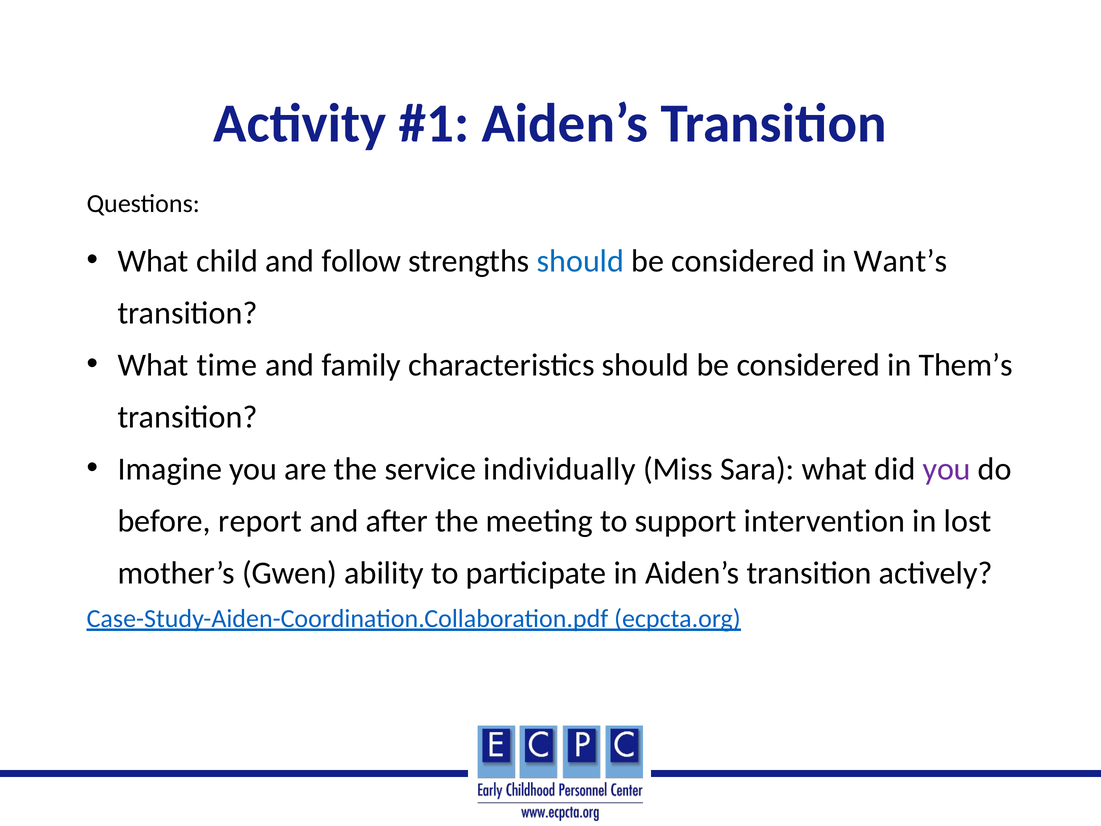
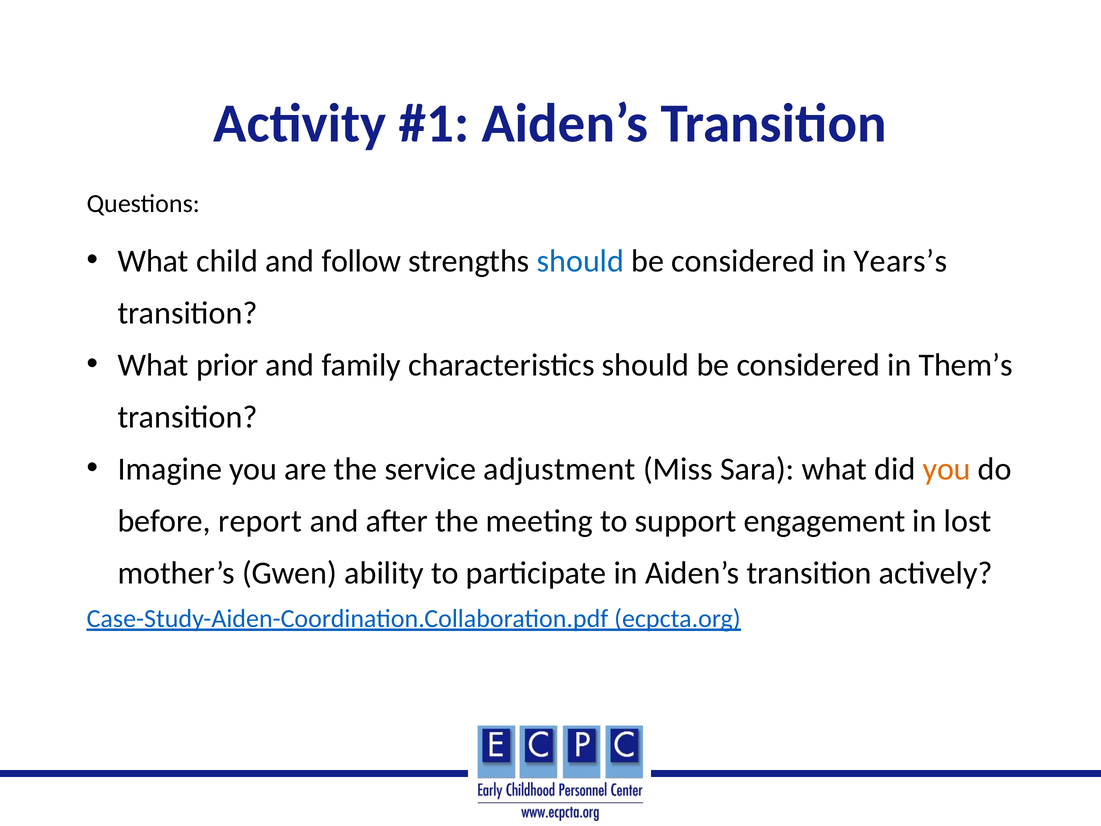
Want’s: Want’s -> Years’s (901, 261)
time: time -> prior (227, 365)
individually: individually -> adjustment (559, 469)
you colour: purple -> orange (947, 469)
intervention: intervention -> engagement (825, 521)
